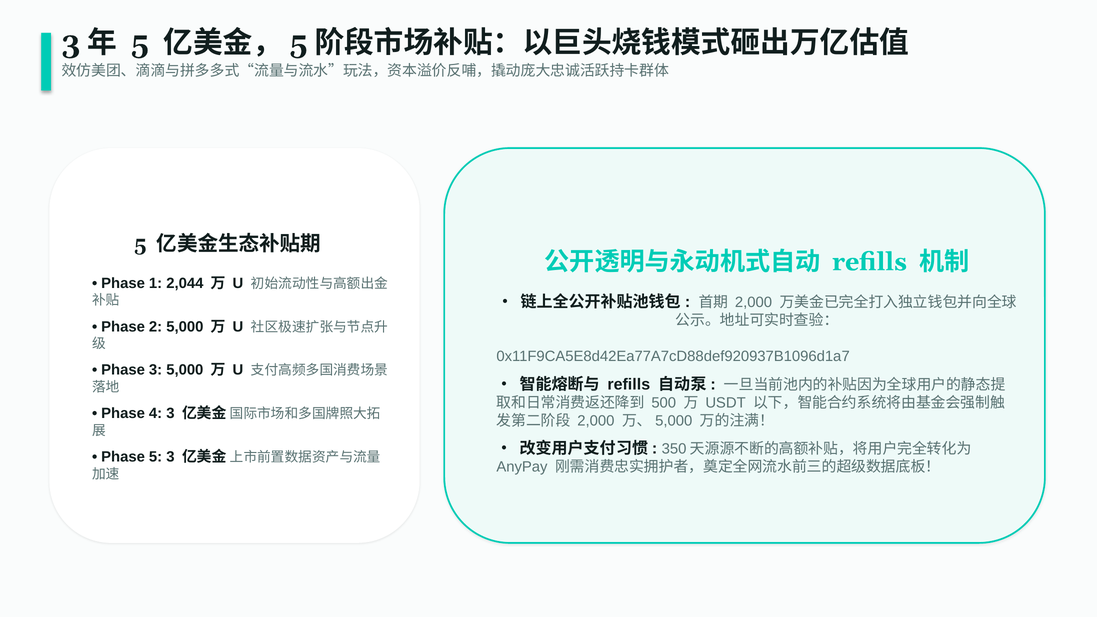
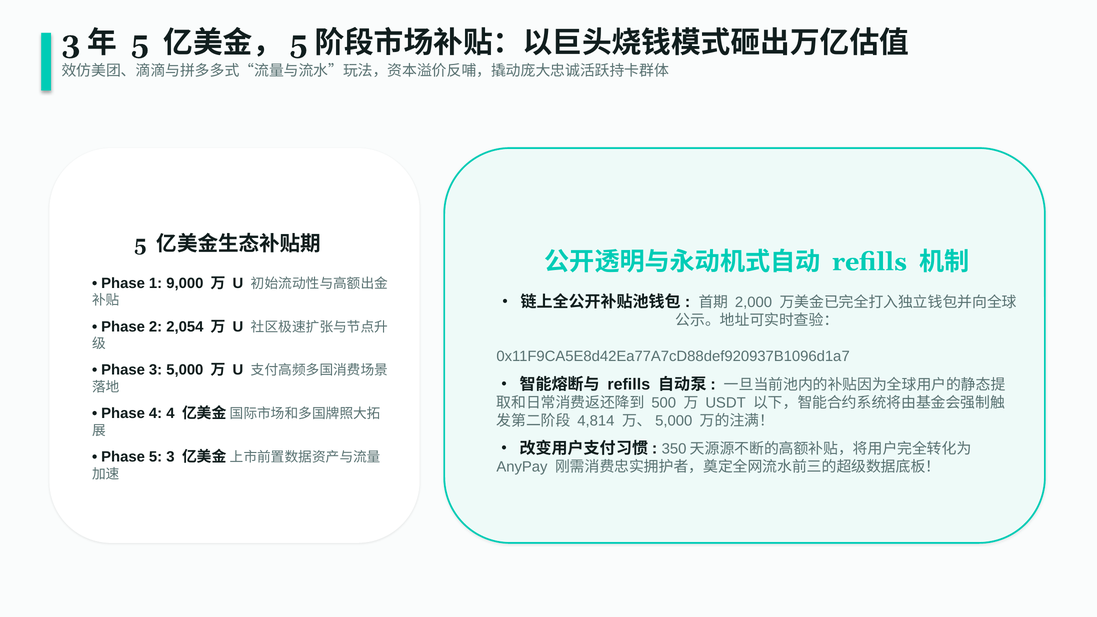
2,044: 2,044 -> 9,000 (185, 283)
2 5,000: 5,000 -> 2,054 (185, 327)
4 3: 3 -> 4 (170, 414)
2,000: 2,000 -> 4,814 (596, 421)
